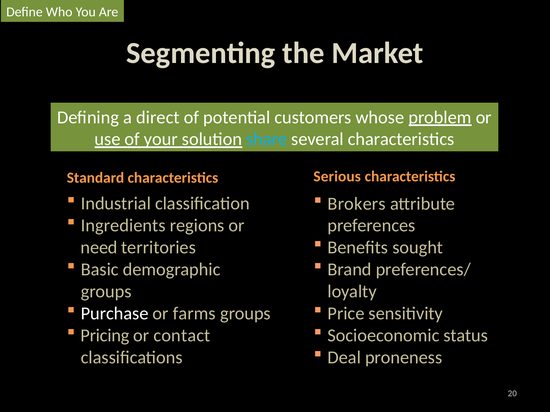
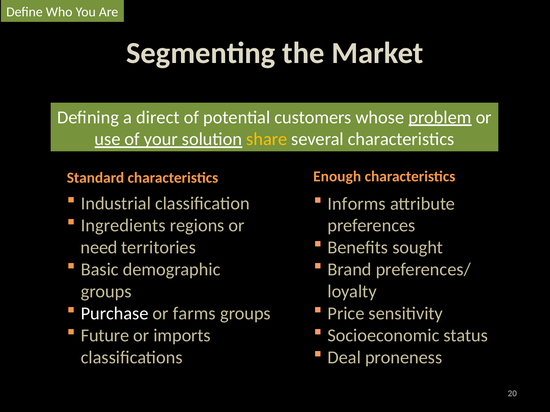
share colour: light blue -> yellow (267, 139)
Serious: Serious -> Enough (337, 177)
Brokers: Brokers -> Informs (357, 204)
Pricing: Pricing -> Future (105, 336)
contact: contact -> imports (182, 336)
